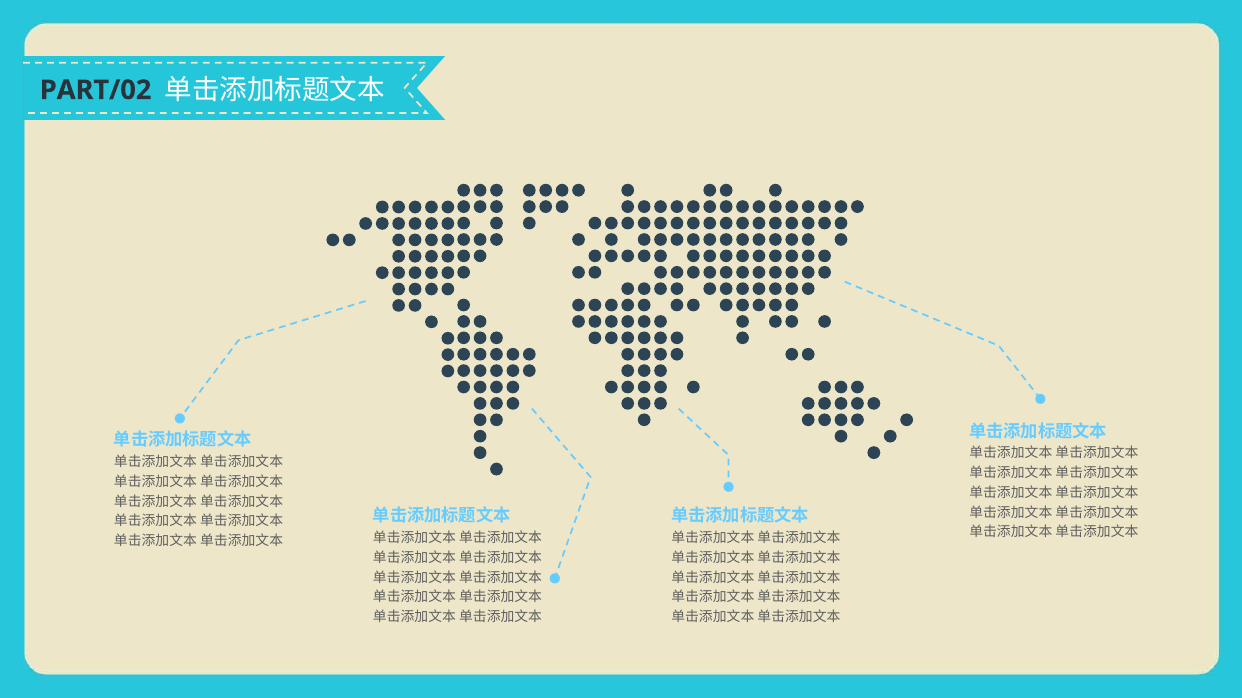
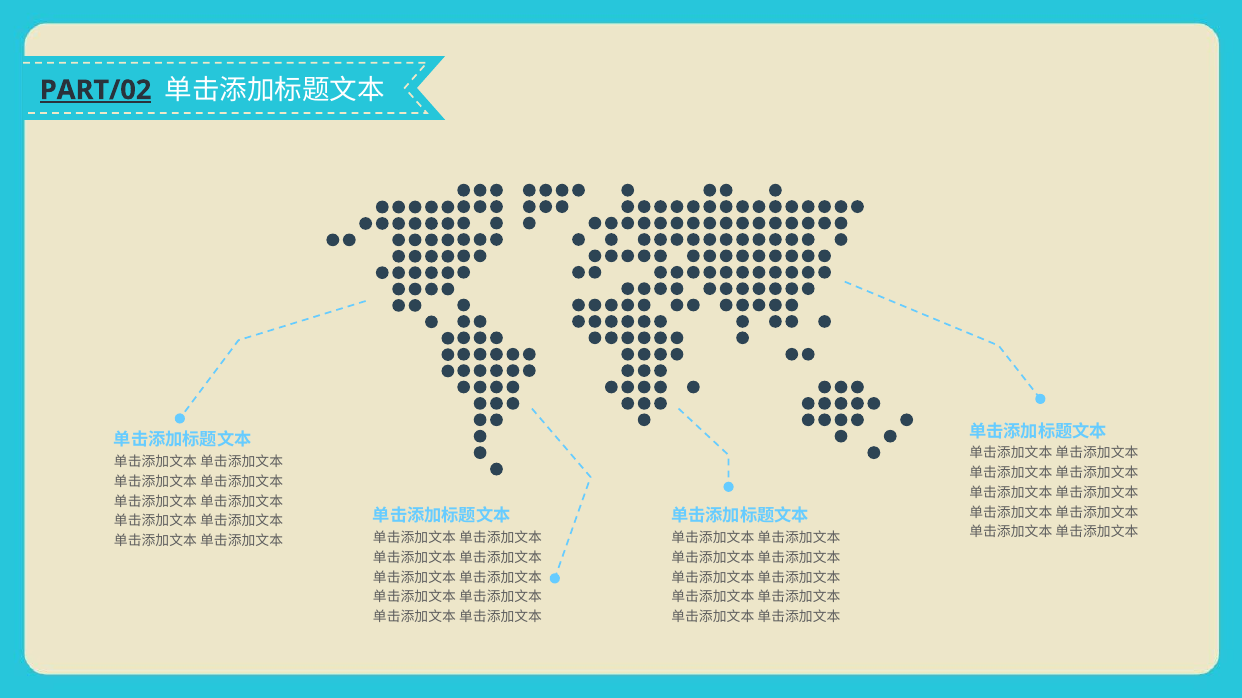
PART/02 underline: none -> present (96, 90)
